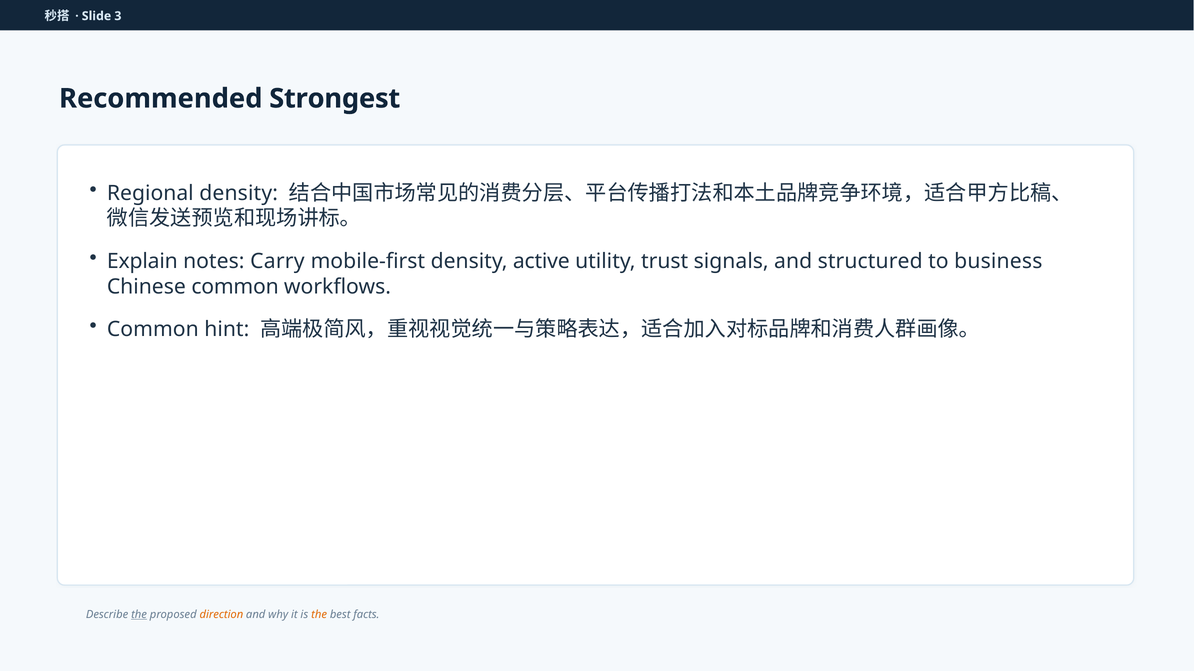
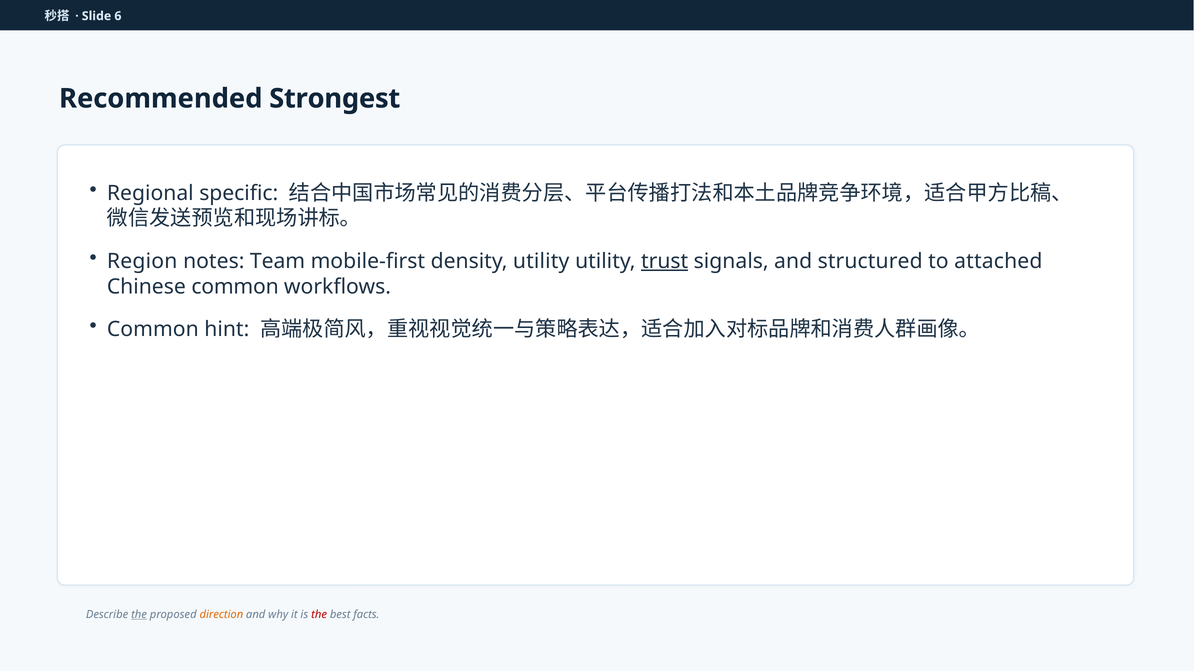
3: 3 -> 6 (118, 16)
Regional density: density -> specific (239, 193)
Explain: Explain -> Region (142, 261)
Carry: Carry -> Team (278, 261)
density active: active -> utility (541, 261)
trust underline: none -> present (665, 261)
business: business -> attached (998, 261)
the colour: orange -> red (319, 615)
